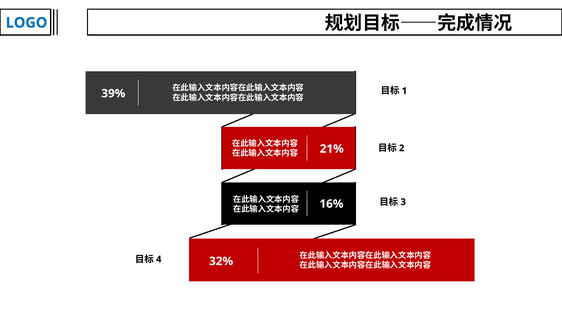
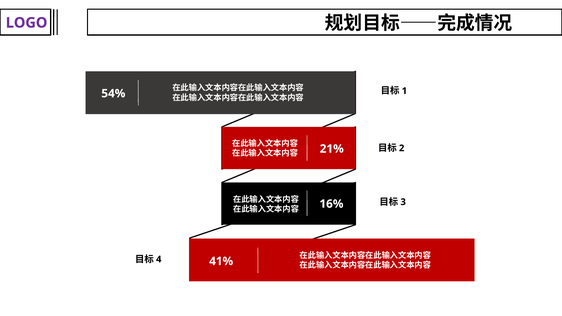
LOGO colour: blue -> purple (27, 23)
39%: 39% -> 54% (113, 94)
32%: 32% -> 41% (221, 261)
